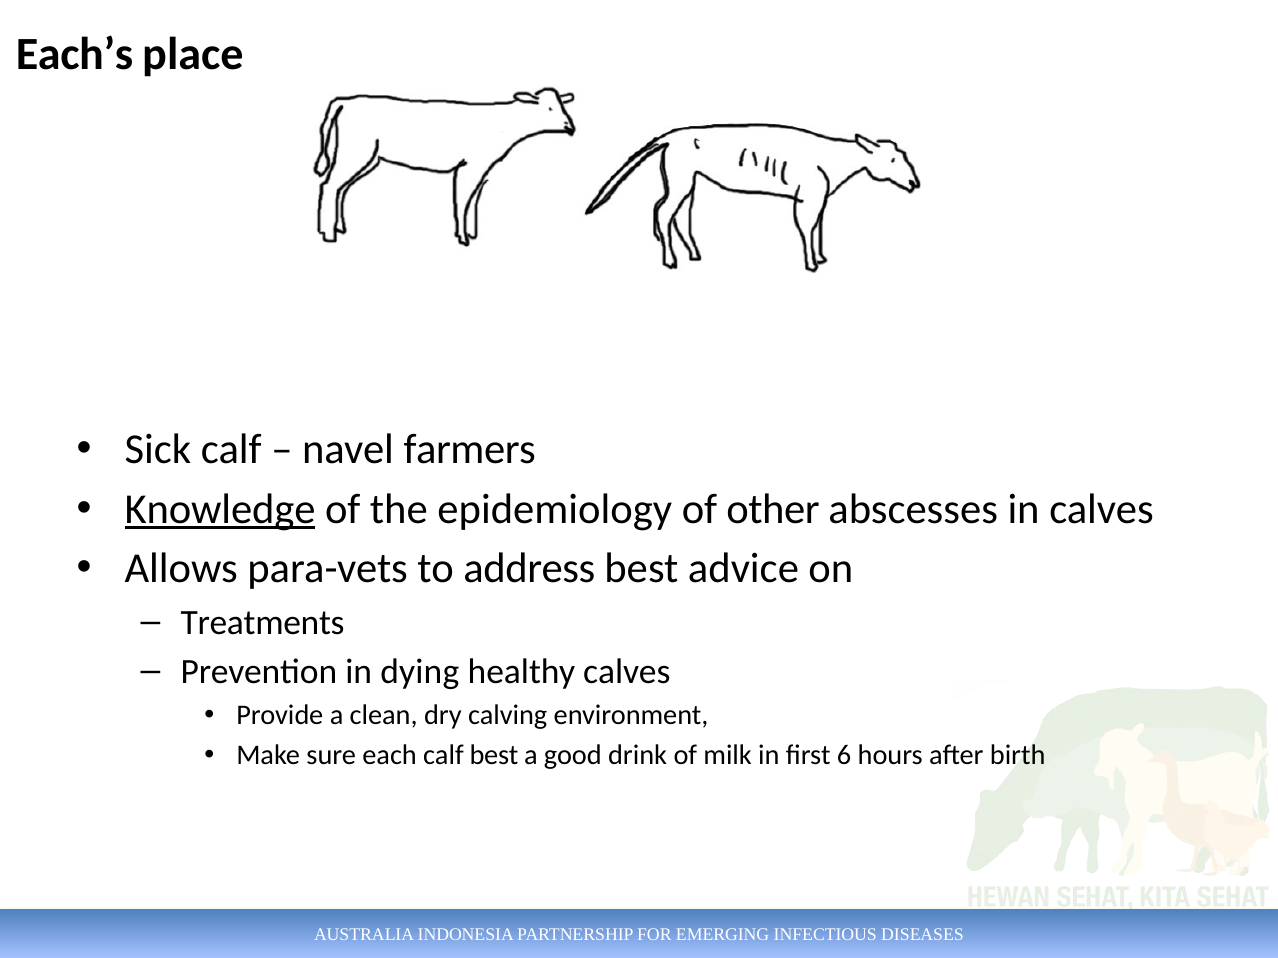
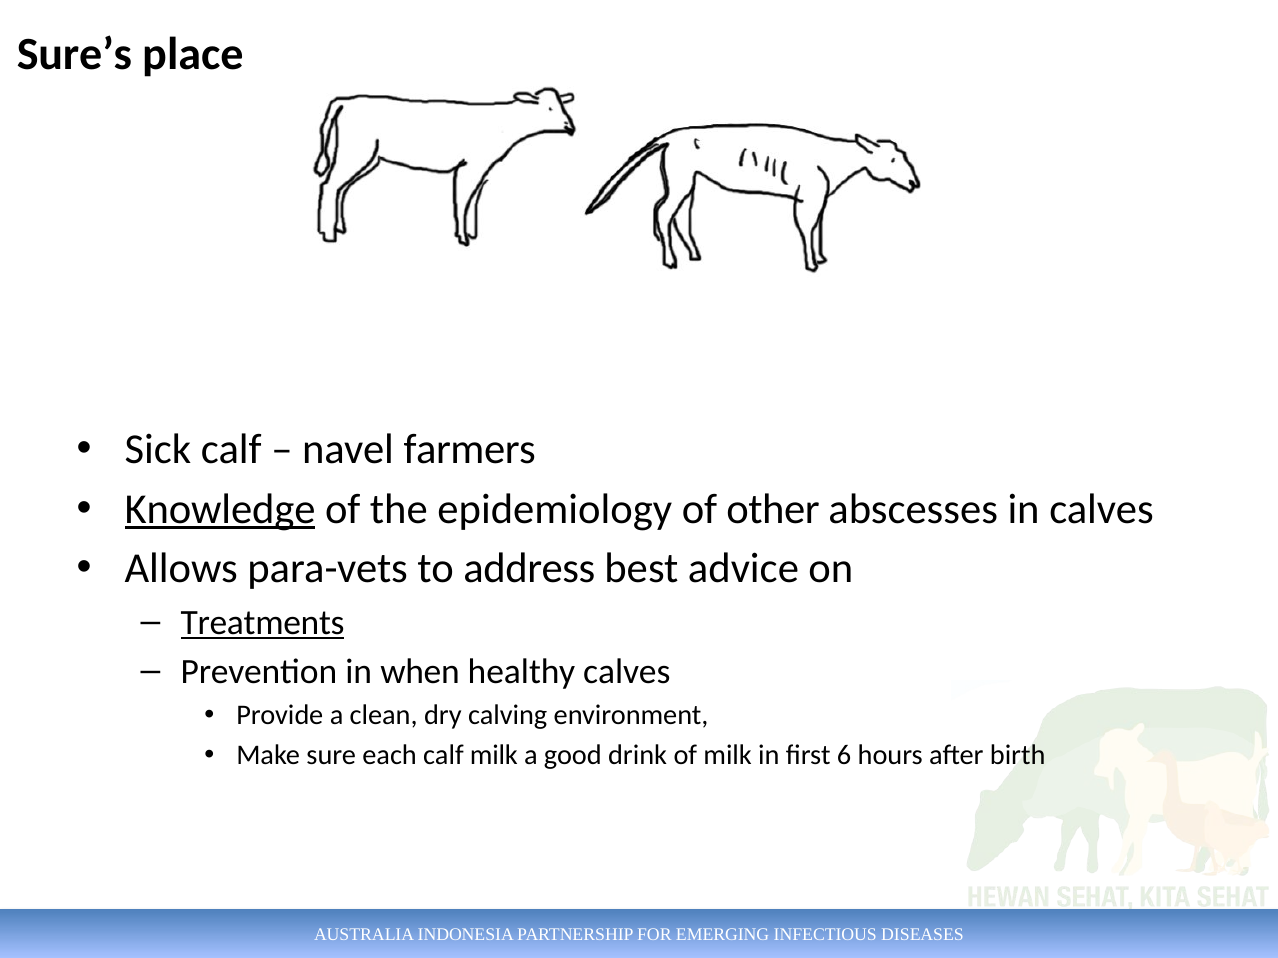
Each’s: Each’s -> Sure’s (74, 55)
Treatments underline: none -> present (263, 623)
dying: dying -> when (420, 673)
calf best: best -> milk (494, 756)
